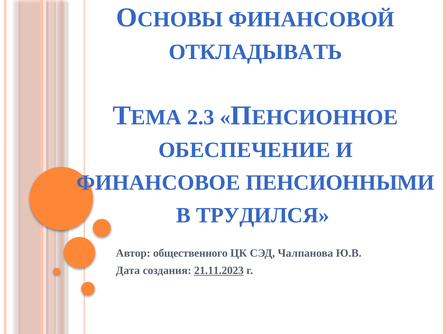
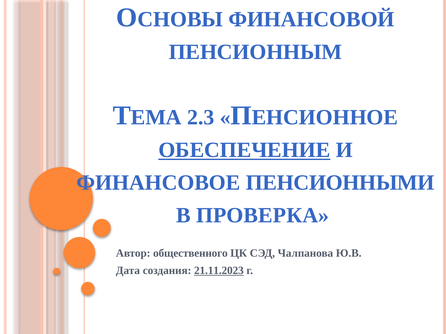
ОТКЛАДЫВАТЬ: ОТКЛАДЫВАТЬ -> ПЕНСИОННЫМ (255, 52)
ОБЕСПЕЧЕНИЕ underline: none -> present (244, 150)
ТРУДИЛСЯ: ТРУДИЛСЯ -> ПРОВЕРКА (263, 216)
